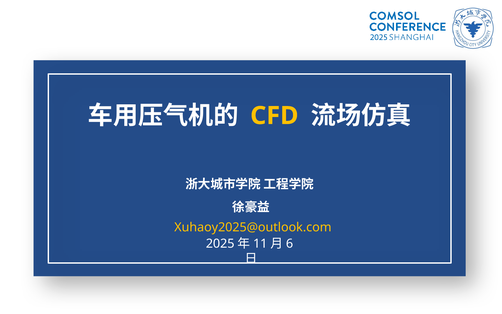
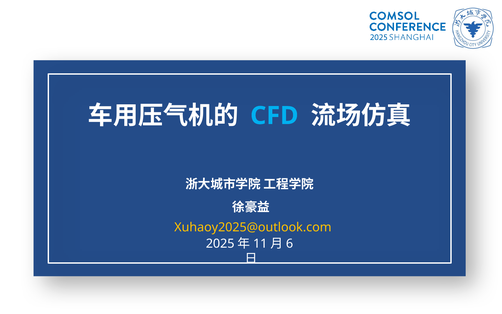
CFD colour: yellow -> light blue (274, 116)
